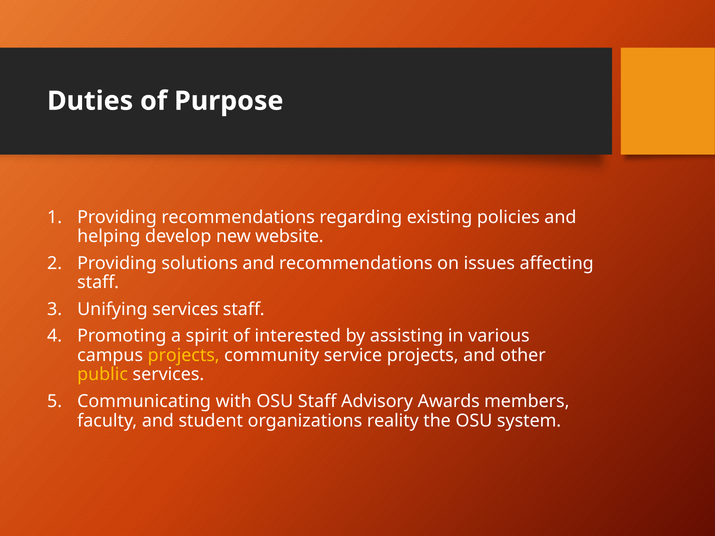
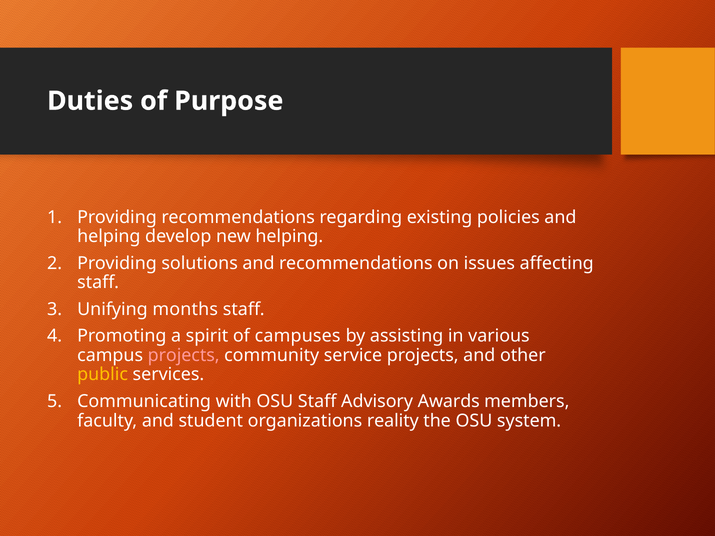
new website: website -> helping (289, 237)
Unifying services: services -> months (185, 309)
interested: interested -> campuses (298, 336)
projects colour: yellow -> pink (184, 355)
